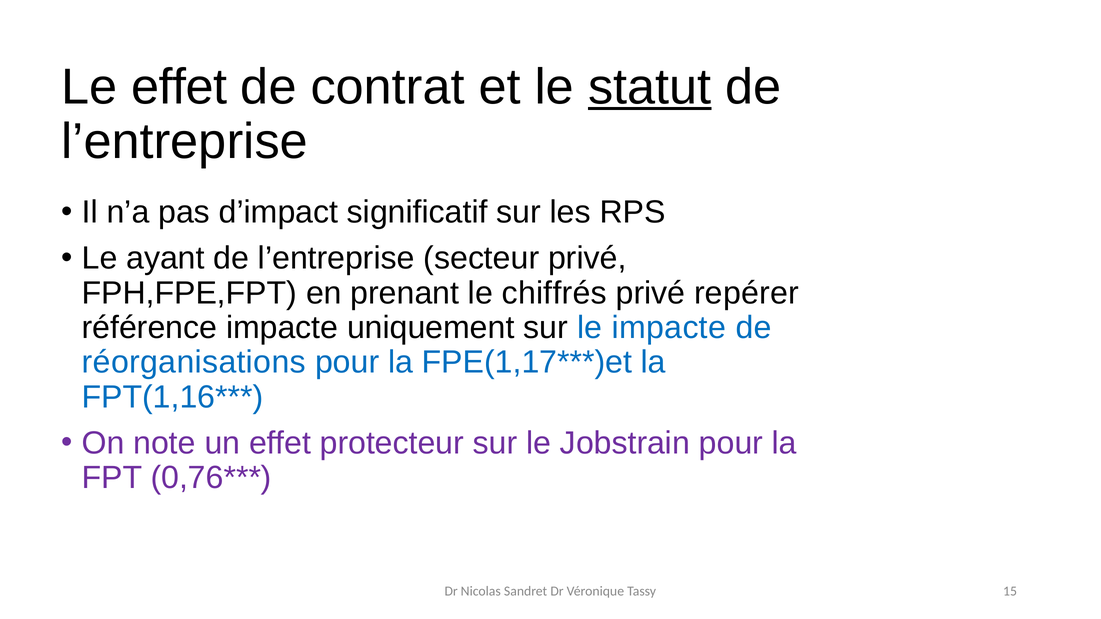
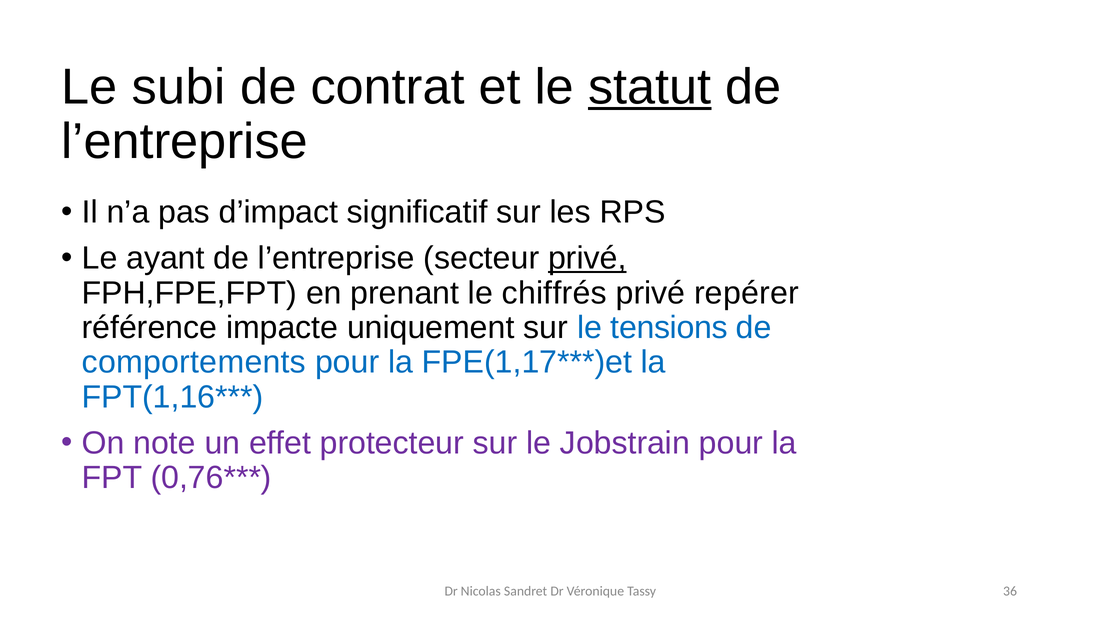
Le effet: effet -> subi (179, 87)
privé underline: none -> present (587, 258)
le impacte: impacte -> tensions (669, 328)
réorganisations: réorganisations -> comportements (194, 363)
15: 15 -> 36 (1010, 591)
